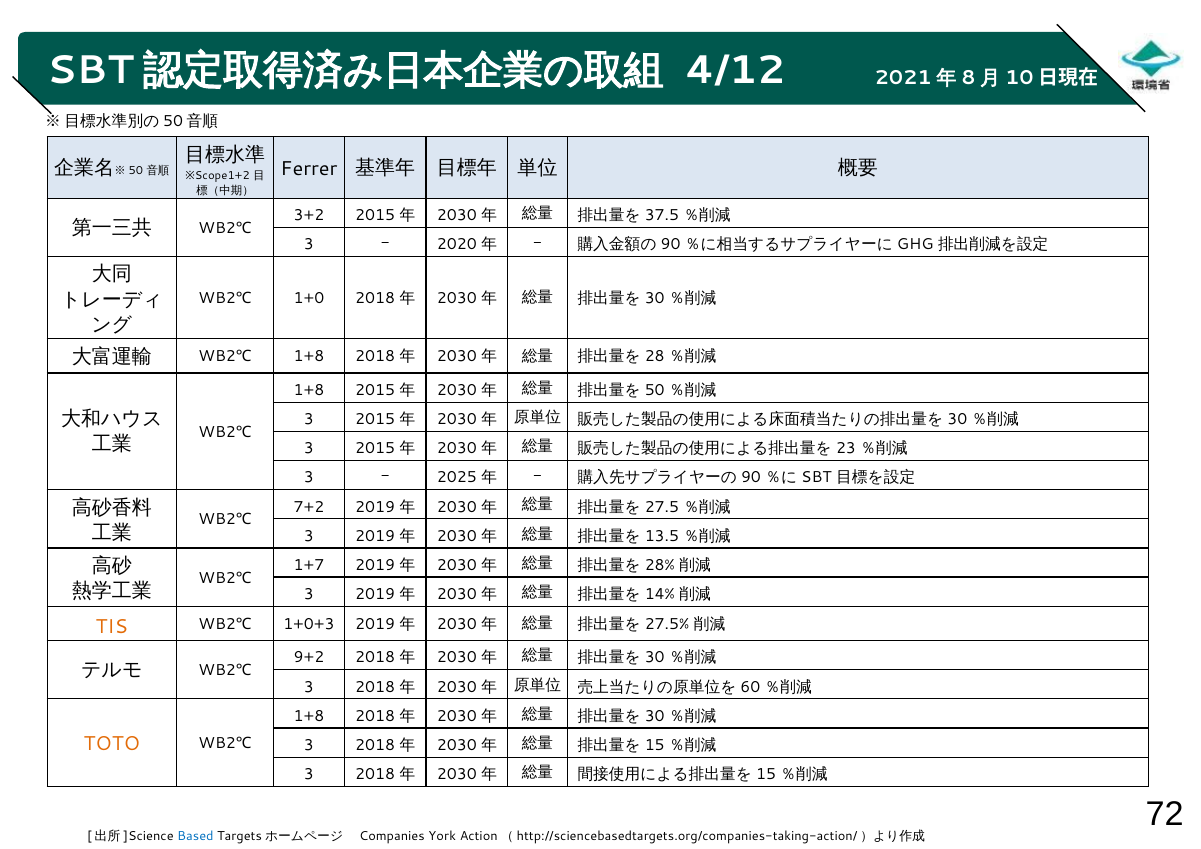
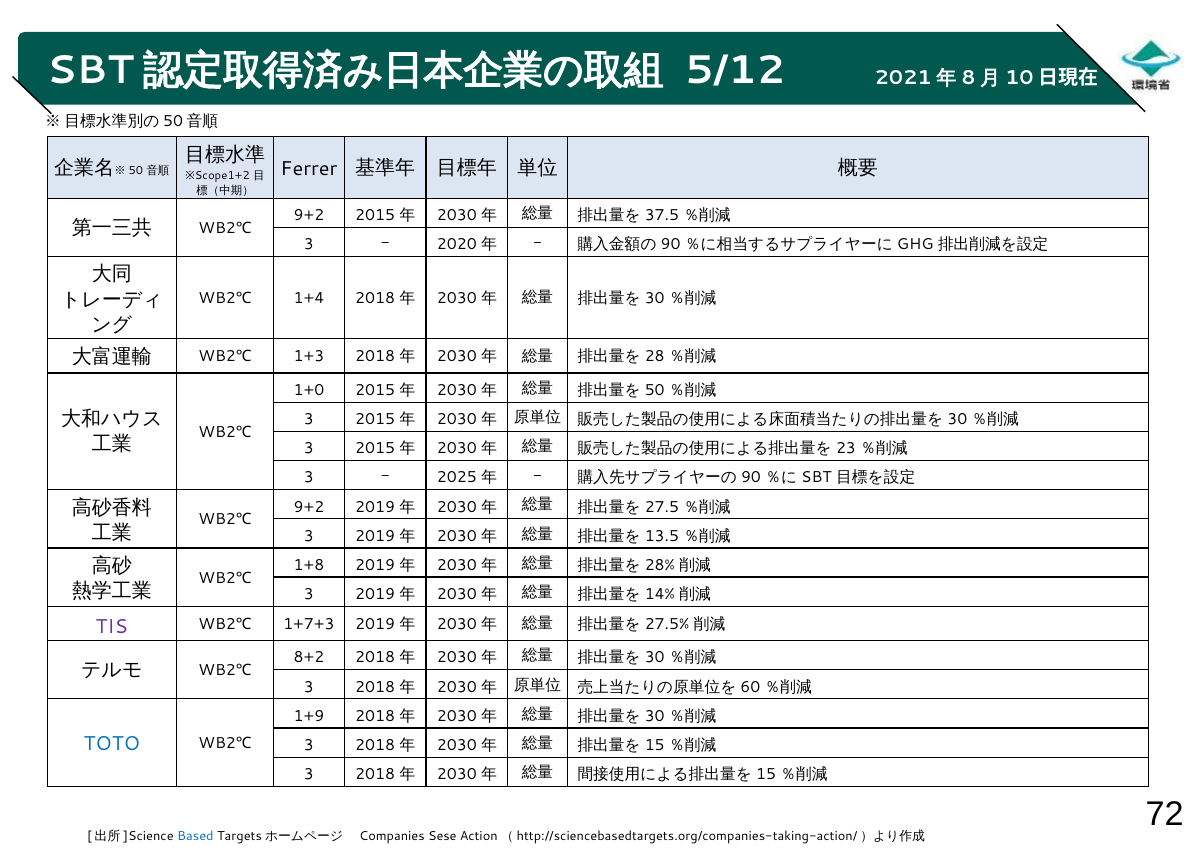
4/12: 4/12 -> 5/12 (735, 70)
3+2: 3+2 -> 9+2 (309, 215)
1+0: 1+0 -> 1+4 (309, 299)
1+8: 1+8 -> 1+3 (309, 357)
1+8: 1+8 -> 1+0 (309, 390)
7+2: 7+2 -> 9+2 (309, 507)
1+7: 1+7 -> 1+8 (309, 565)
TIS colour: orange -> purple (112, 627)
1+0+3: 1+0+3 -> 1+7+3 (309, 624)
9+2: 9+2 -> 8+2 (309, 658)
1+8: 1+8 -> 1+9 (309, 716)
TOTO colour: orange -> blue (112, 744)
York: York -> Sese (442, 837)
